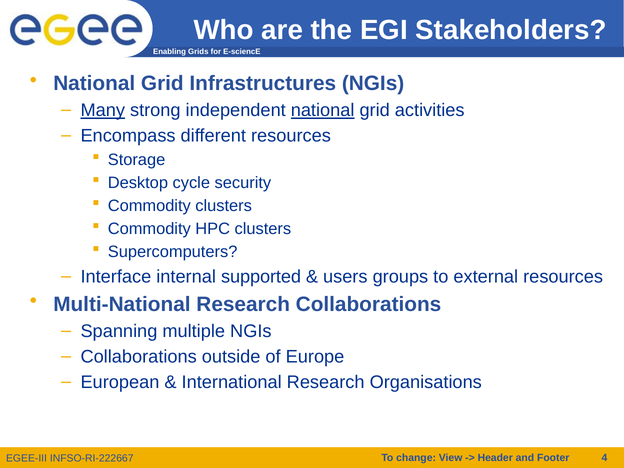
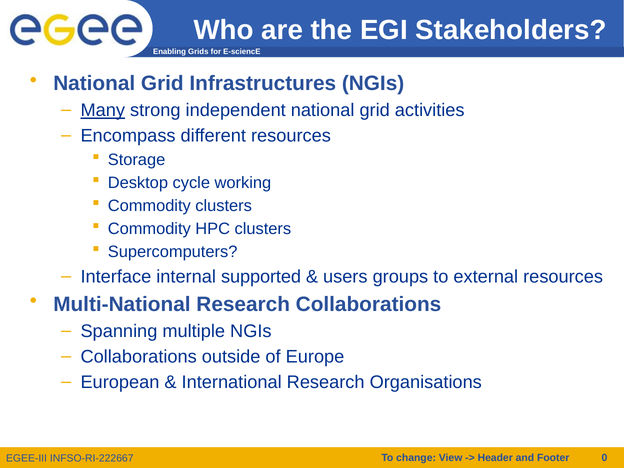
national underline: present -> none (323, 110)
security: security -> working (243, 183)
4: 4 -> 0 (605, 458)
